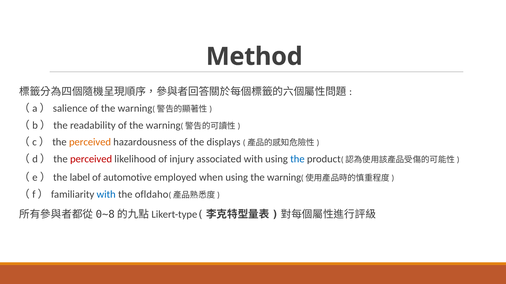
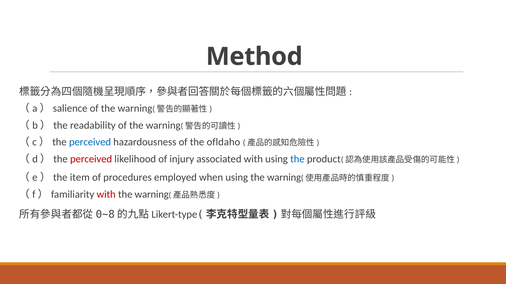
perceived colour: orange -> blue (90, 142)
displays: displays -> ofldaho (223, 142)
label: label -> item (80, 178)
automotive: automotive -> procedures (128, 178)
with colour: blue -> red (106, 195)
ofldaho: ofldaho -> warning (152, 195)
